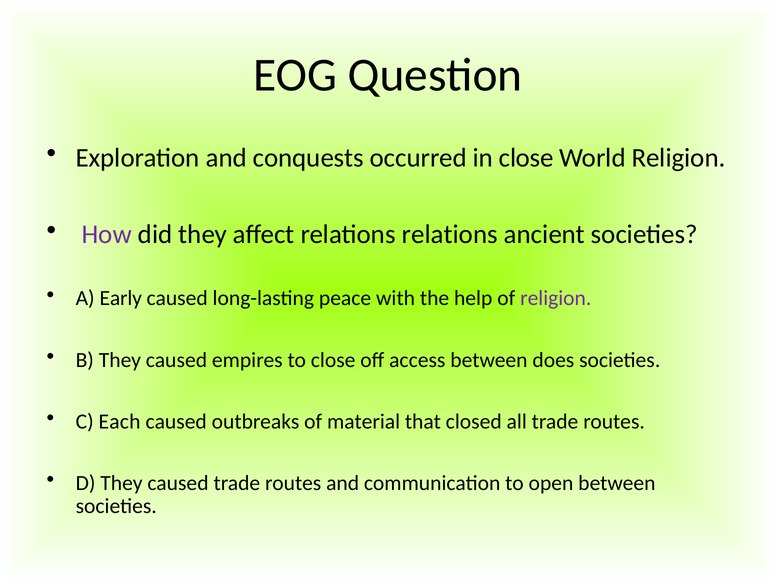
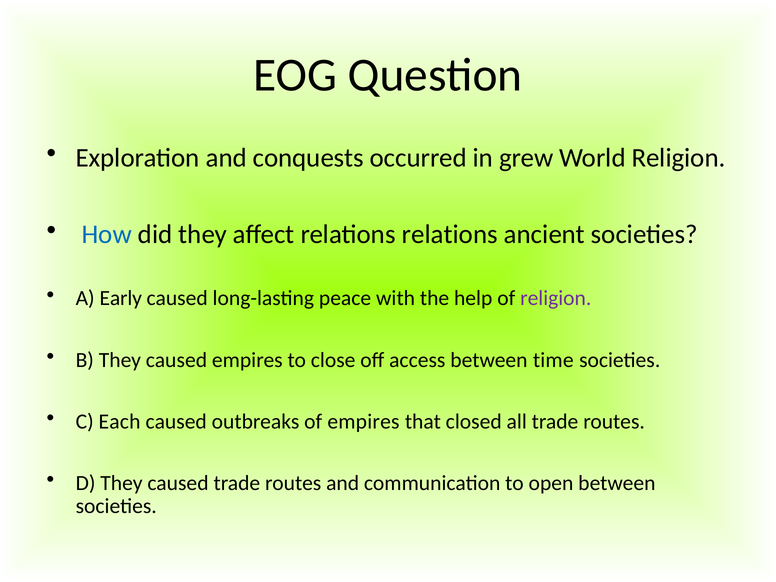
in close: close -> grew (526, 158)
How colour: purple -> blue (107, 235)
does: does -> time (553, 360)
of material: material -> empires (363, 421)
